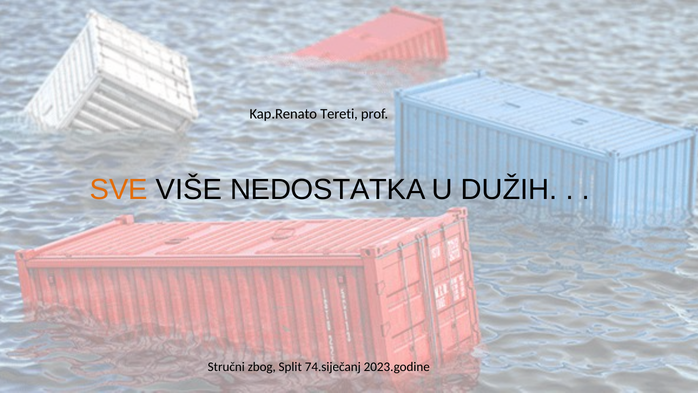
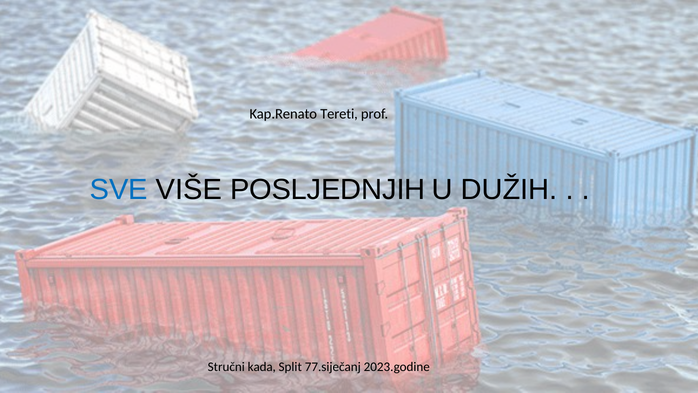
SVE colour: orange -> blue (119, 190)
NEDOSTATKA: NEDOSTATKA -> POSLJEDNJIH (328, 190)
zbog: zbog -> kada (262, 366)
74.siječanj: 74.siječanj -> 77.siječanj (333, 366)
